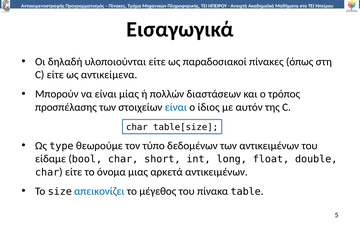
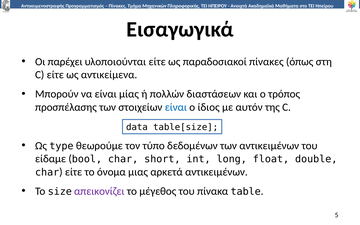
δηλαδή: δηλαδή -> παρέχει (65, 62)
char: char -> data (137, 127)
απεικονίζει colour: blue -> purple (99, 191)
